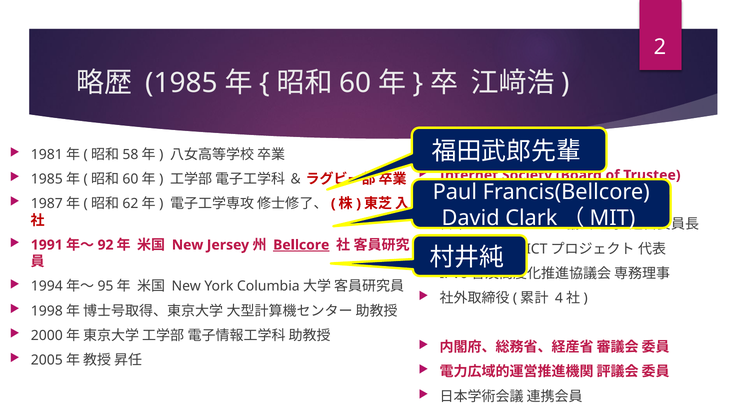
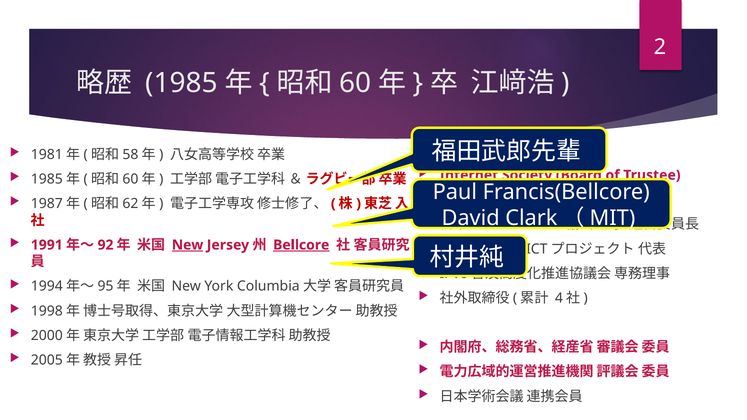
New underline: none -> present (188, 245)
